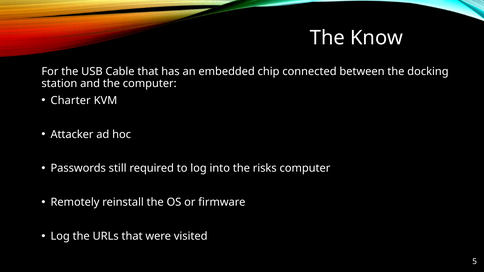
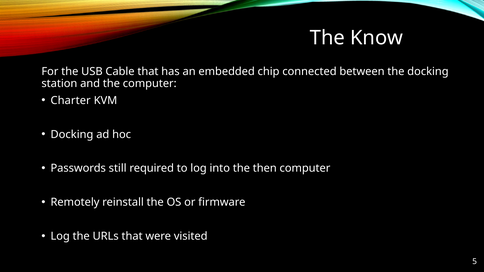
Attacker: Attacker -> Docking (72, 134)
risks: risks -> then (265, 168)
